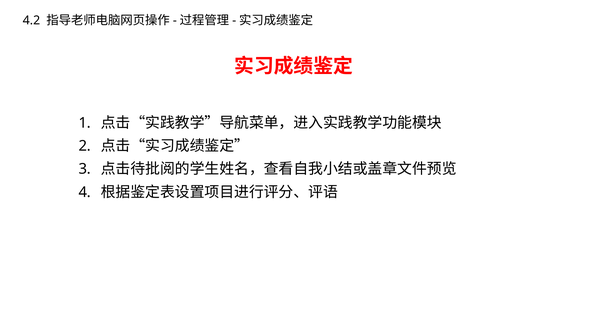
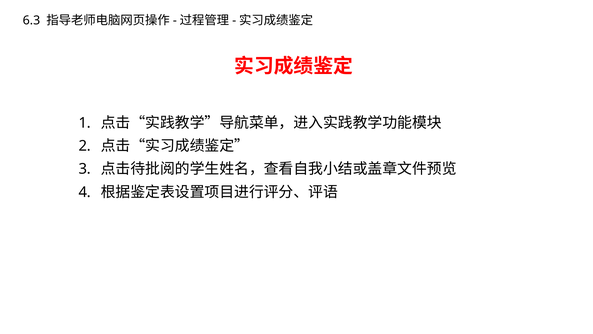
4.2: 4.2 -> 6.3 (31, 20)
